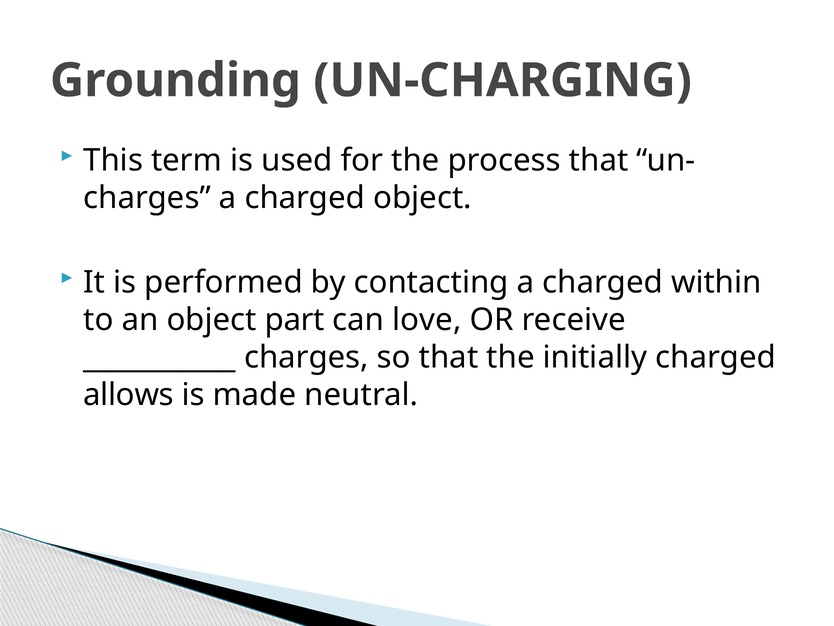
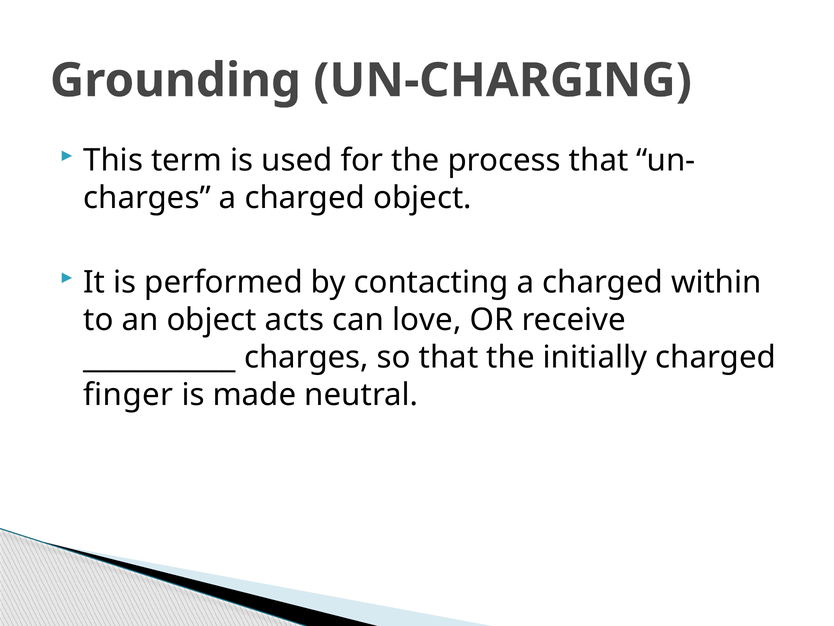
part: part -> acts (294, 320)
allows: allows -> finger (128, 395)
